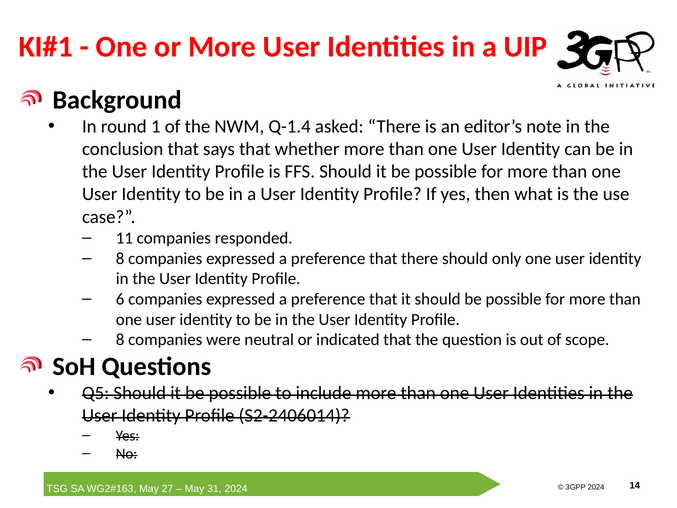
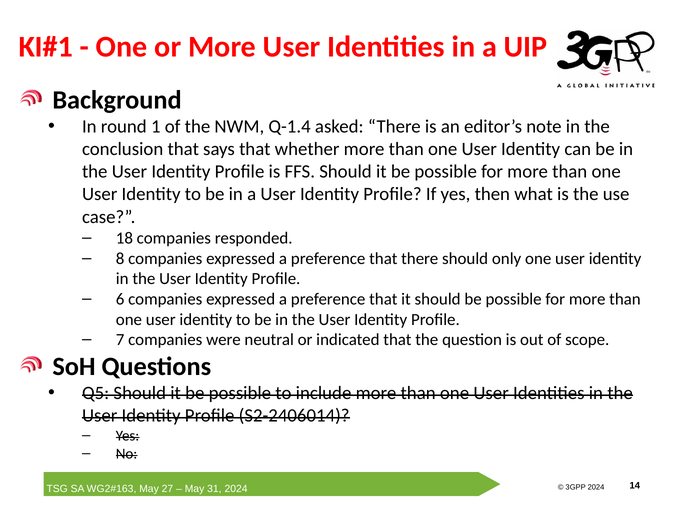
11: 11 -> 18 (124, 238)
8: 8 -> 7 (120, 340)
